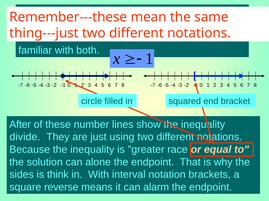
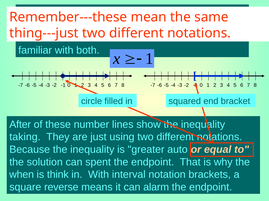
divide: divide -> taking (25, 137)
race: race -> auto (177, 150)
alone: alone -> spent (98, 163)
sides: sides -> when (22, 175)
